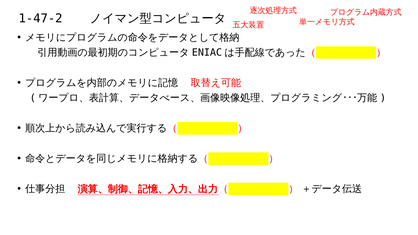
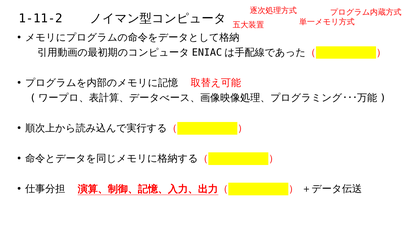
1-47-2: 1-47-2 -> 1-11-2 (41, 18)
